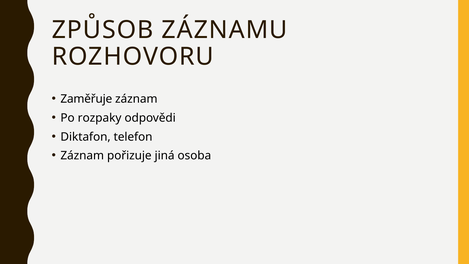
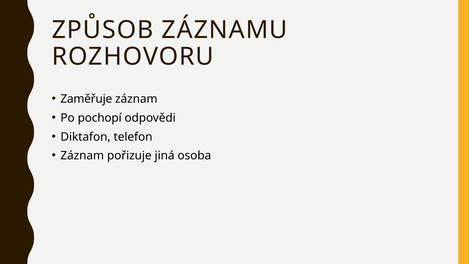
rozpaky: rozpaky -> pochopí (100, 118)
